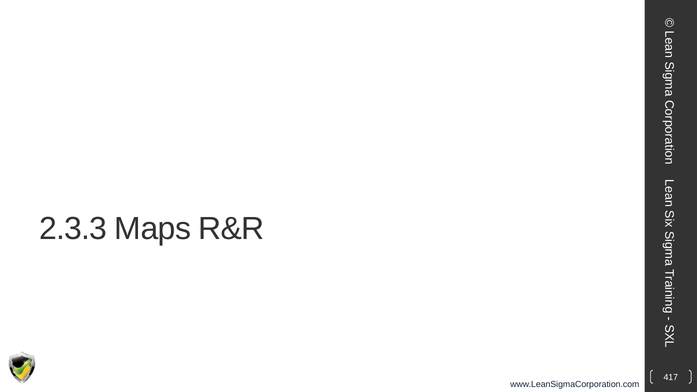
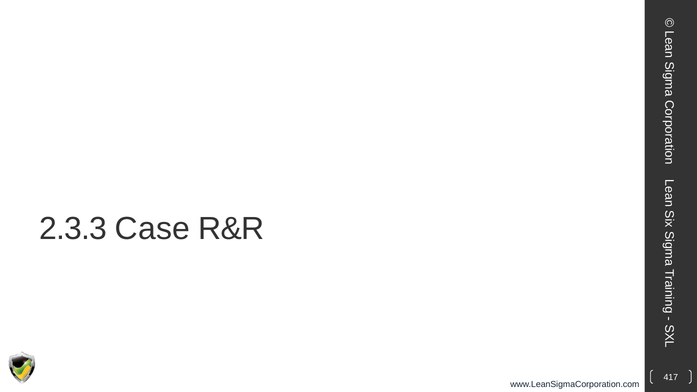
Maps: Maps -> Case (152, 229)
